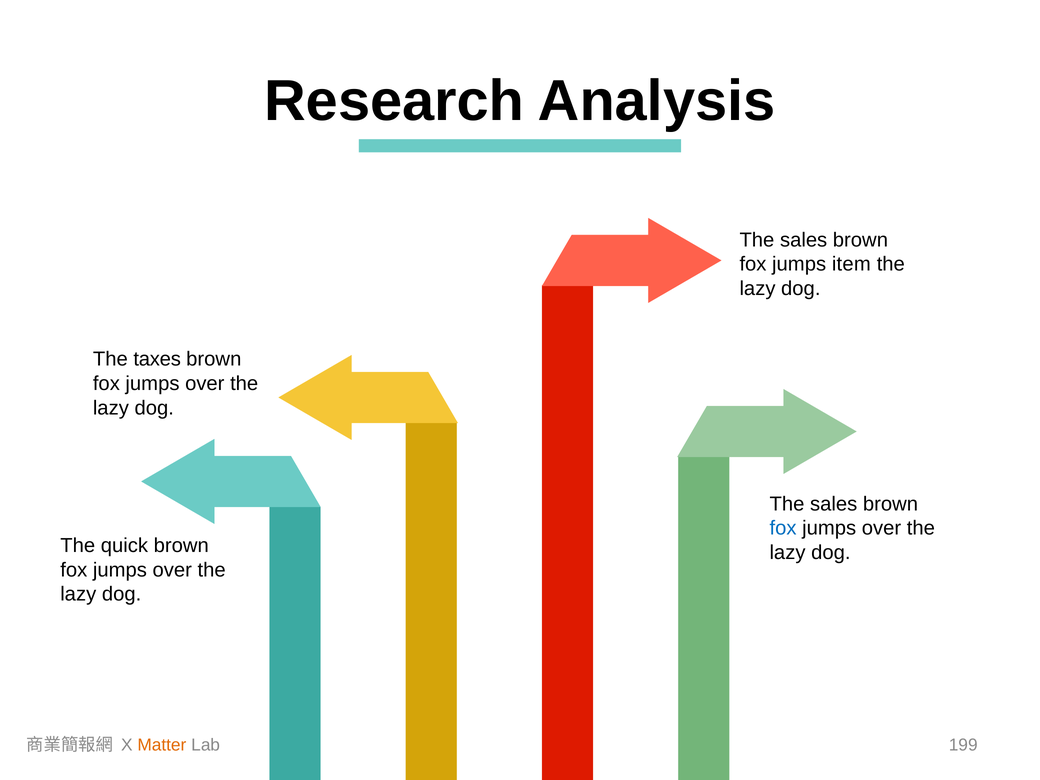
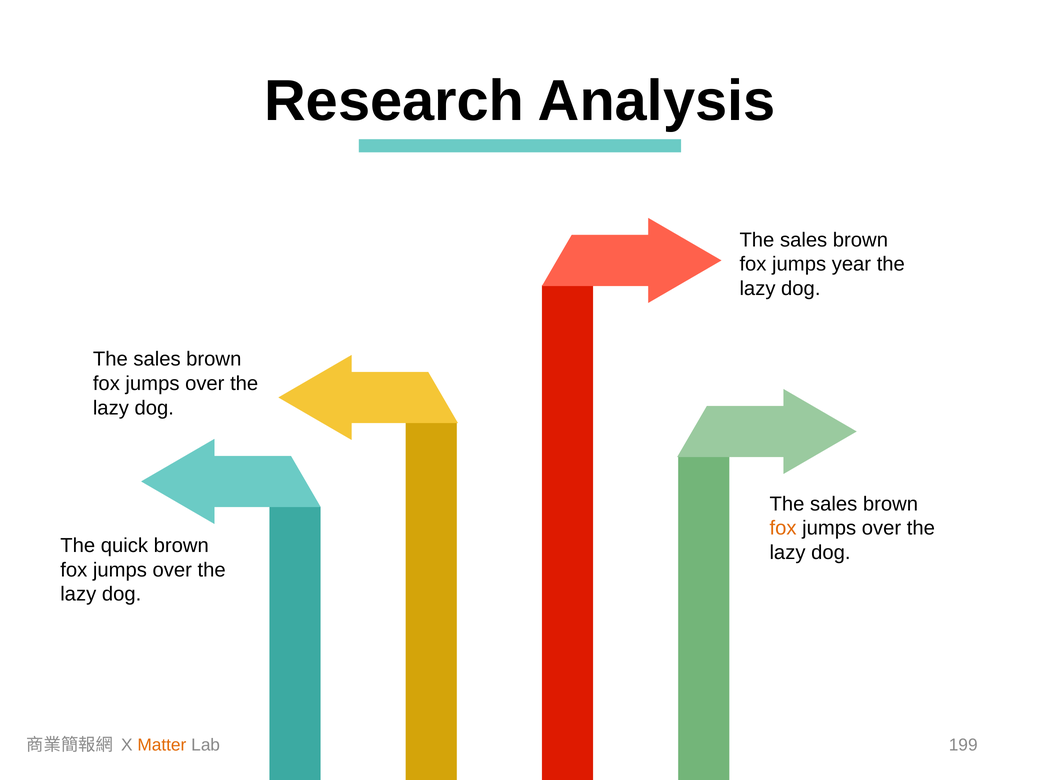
item: item -> year (851, 264)
taxes: taxes -> sales (157, 359)
fox colour: blue -> orange (783, 528)
